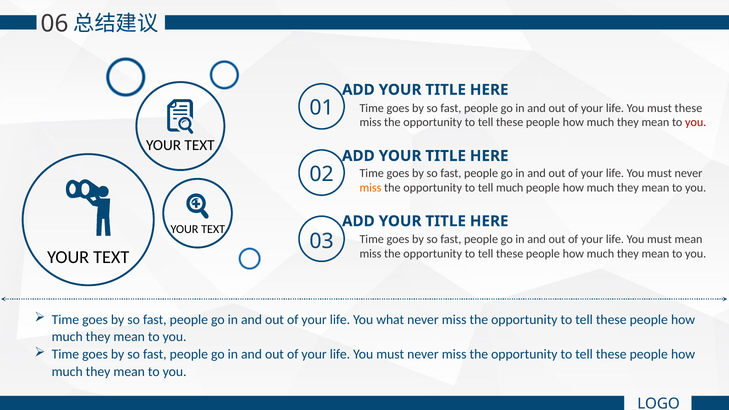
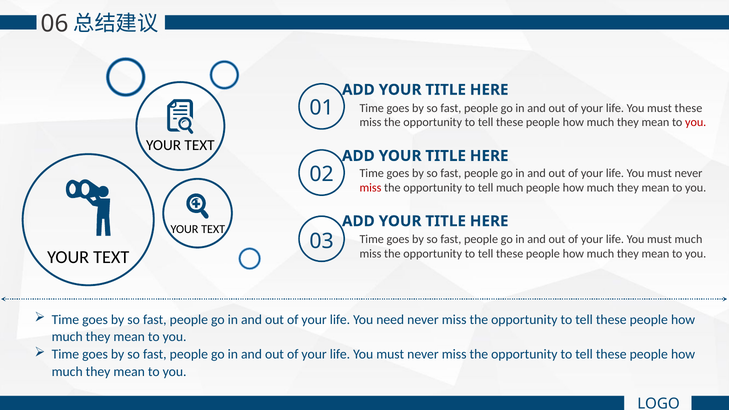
miss colour: orange -> red (370, 188)
must mean: mean -> much (688, 240)
what: what -> need (390, 320)
